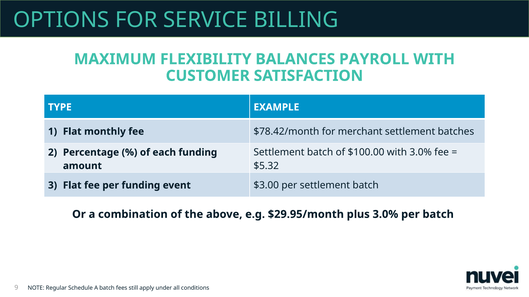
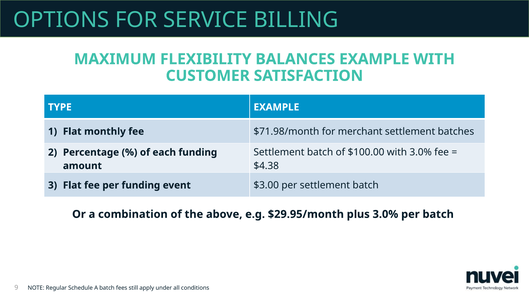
BALANCES PAYROLL: PAYROLL -> EXAMPLE (374, 59)
$78.42/month: $78.42/month -> $71.98/month (286, 132)
$5.32: $5.32 -> $4.38 (266, 166)
